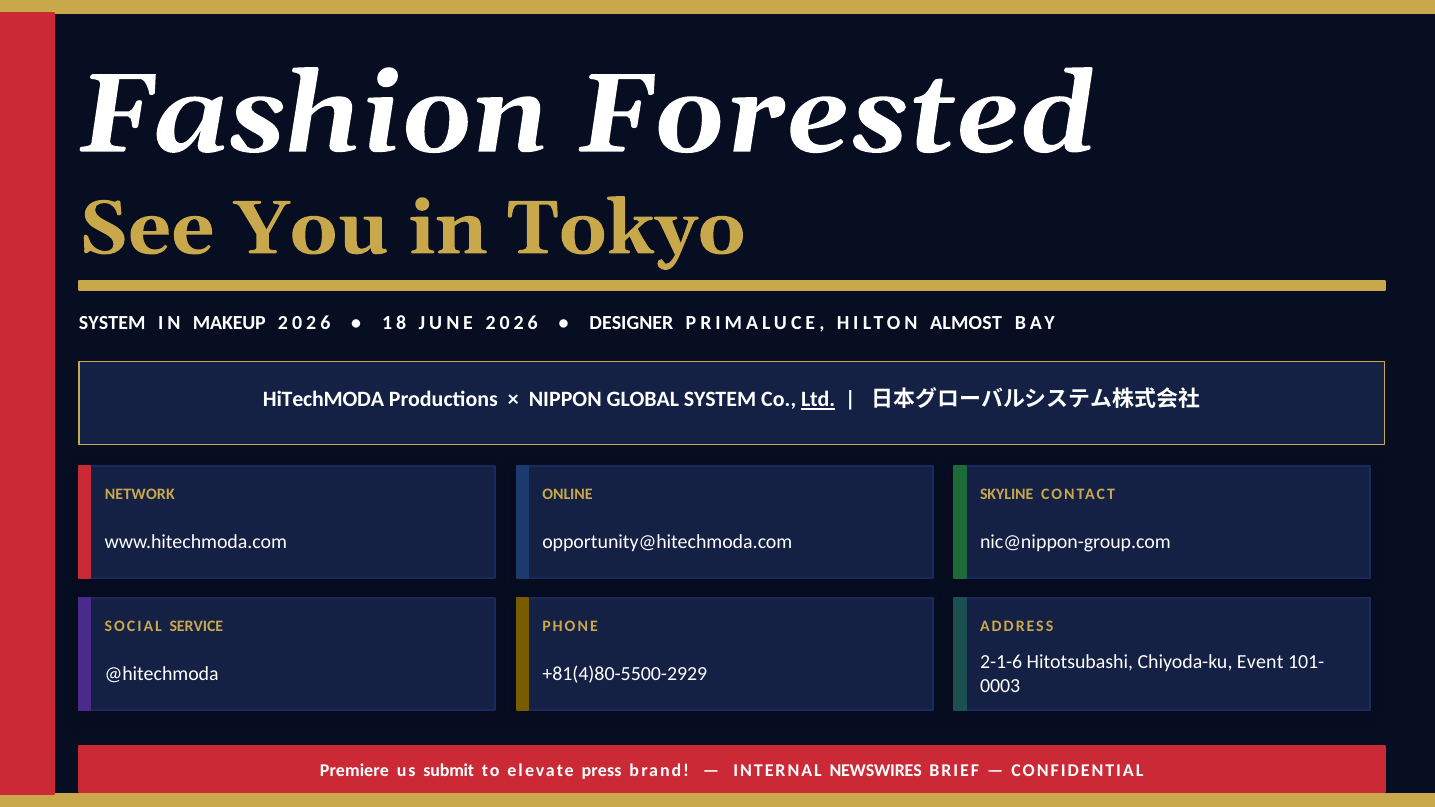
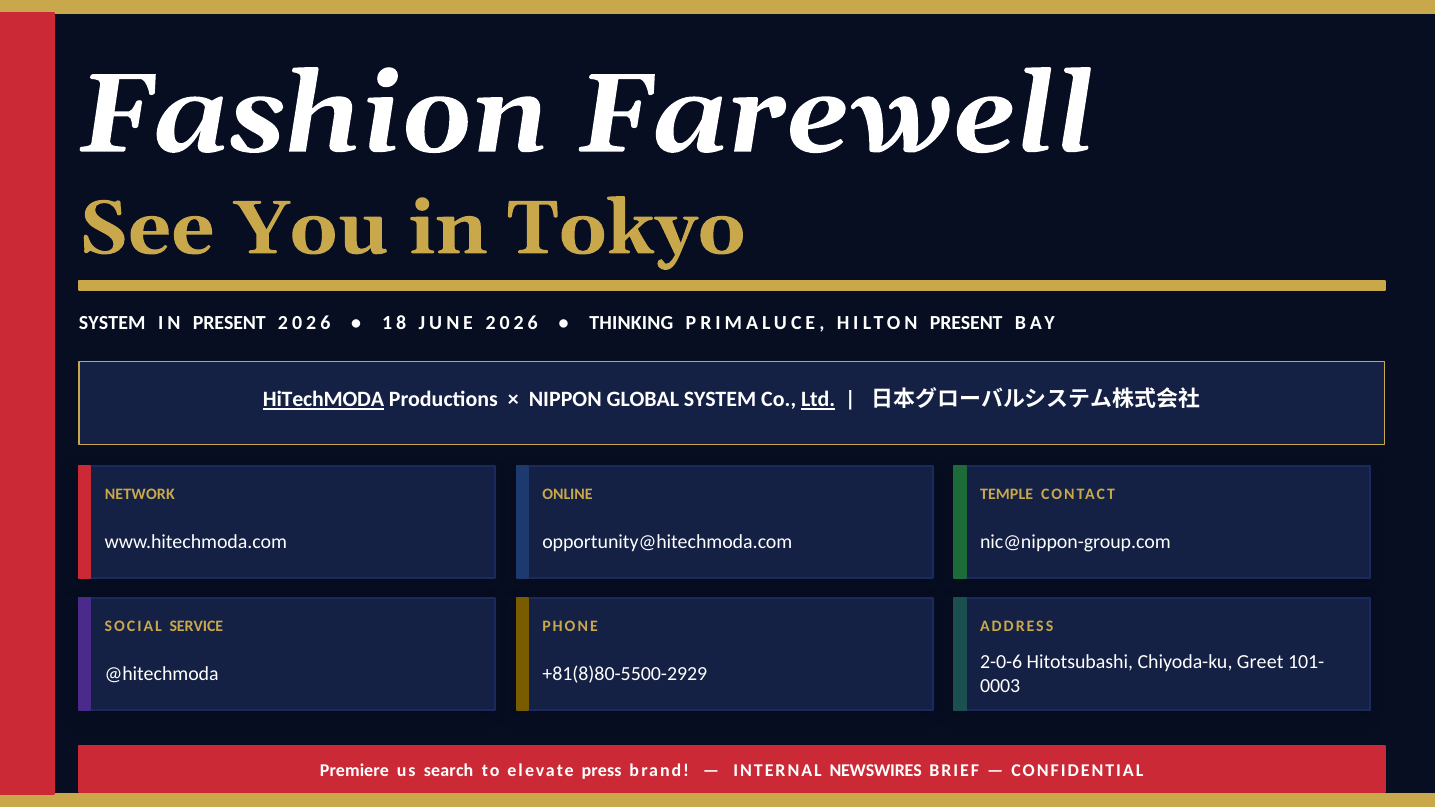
Forested: Forested -> Farewell (836, 115)
IN MAKEUP: MAKEUP -> PRESENT (229, 323)
DESIGNER: DESIGNER -> THINKING (631, 323)
HILTON ALMOST: ALMOST -> PRESENT (966, 323)
HiTechMODA underline: none -> present (323, 400)
SKYLINE: SKYLINE -> TEMPLE (1007, 495)
2-1-6: 2-1-6 -> 2-0-6 (1001, 662)
Event: Event -> Greet (1260, 662)
+81(4)80-5500-2929: +81(4)80-5500-2929 -> +81(8)80-5500-2929 (625, 674)
submit: submit -> search (449, 770)
